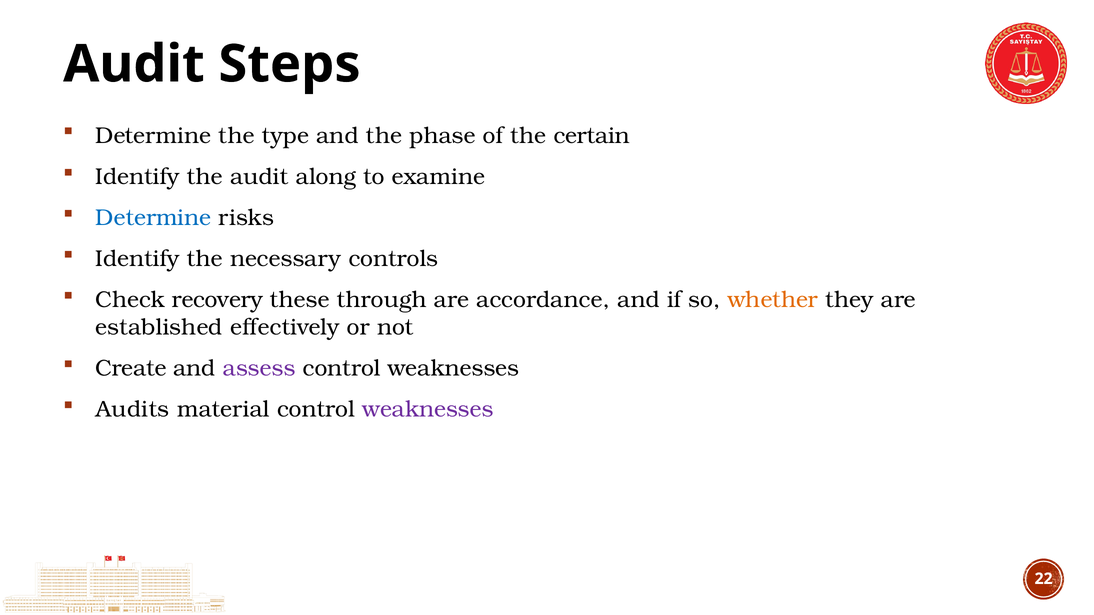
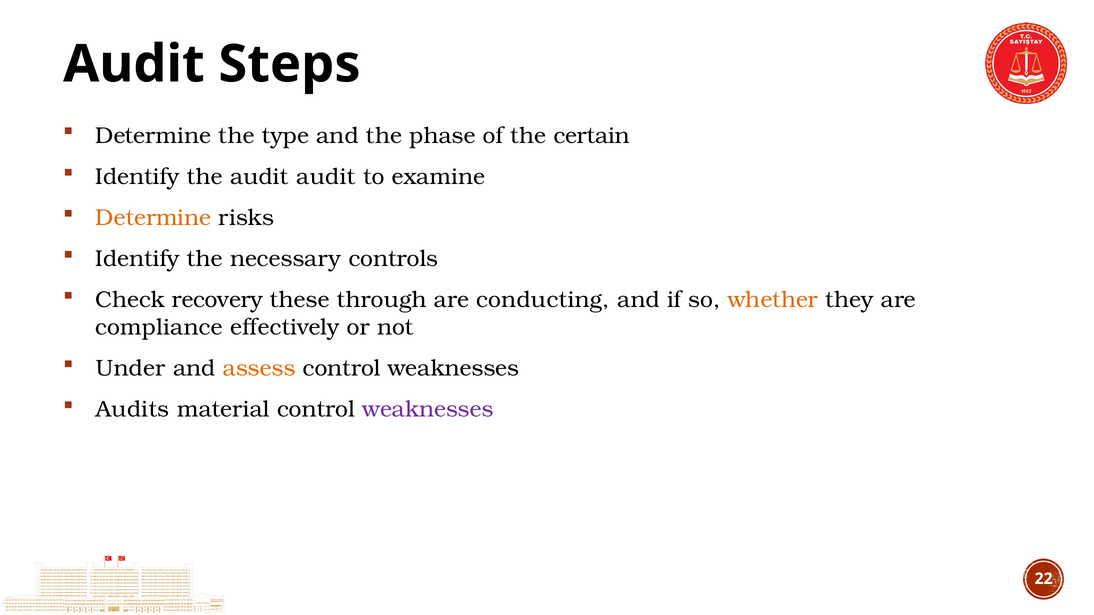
audit along: along -> audit (326, 177)
Determine colour: blue -> orange (153, 218)
accordance: accordance -> conducting (543, 300)
established: established -> compliance (159, 327)
Create: Create -> Under (130, 369)
assess colour: purple -> orange (259, 369)
